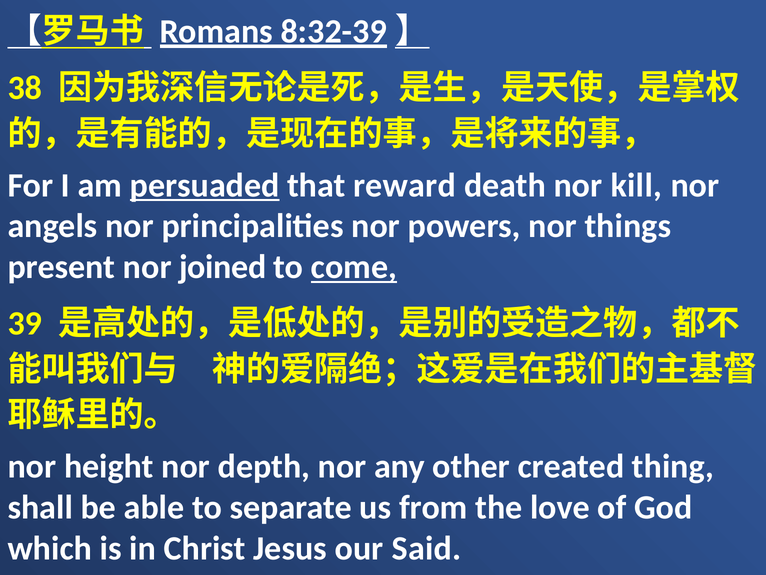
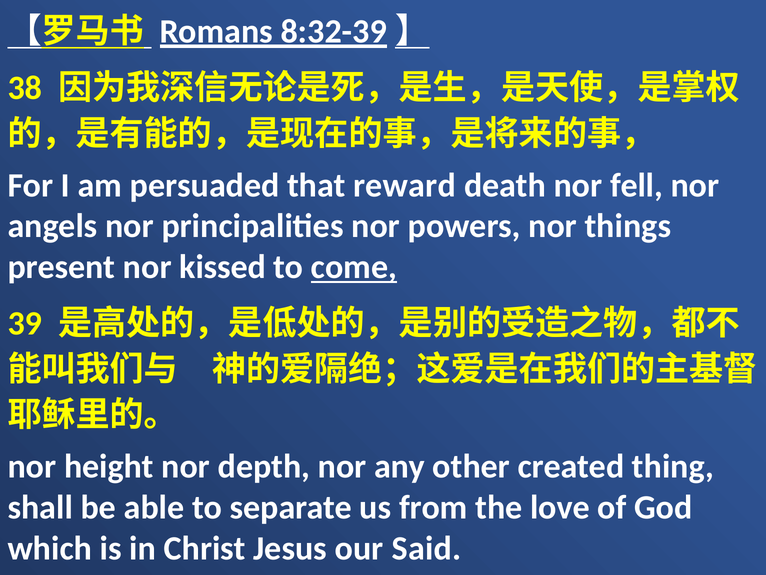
persuaded underline: present -> none (205, 185)
kill: kill -> fell (636, 185)
joined: joined -> kissed (223, 267)
